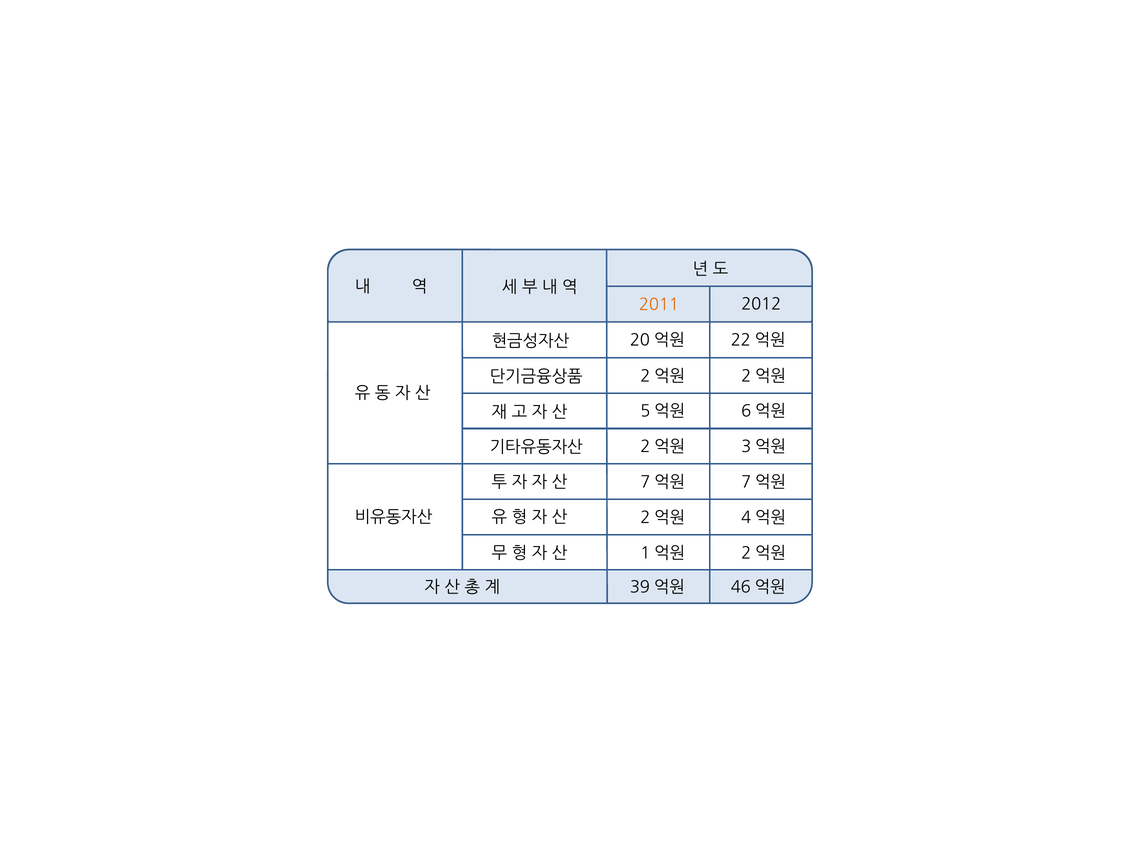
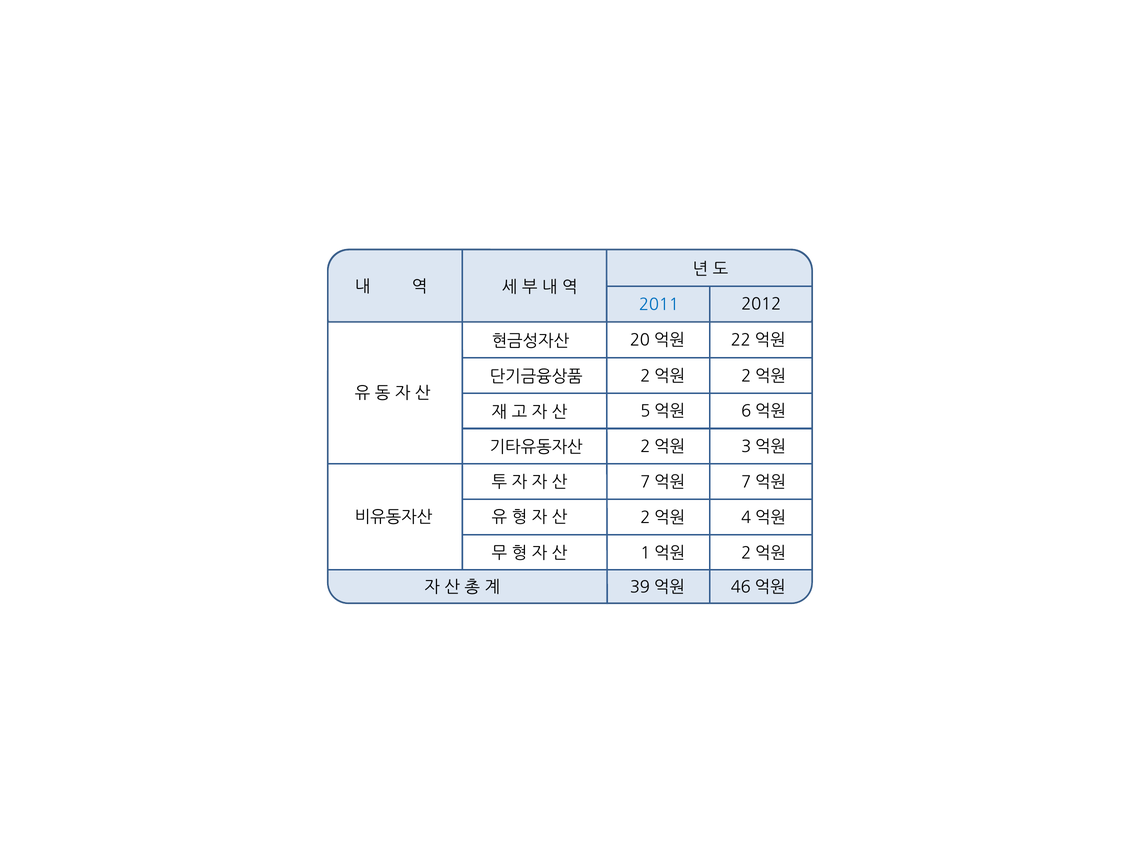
2011 colour: orange -> blue (659, 305)
